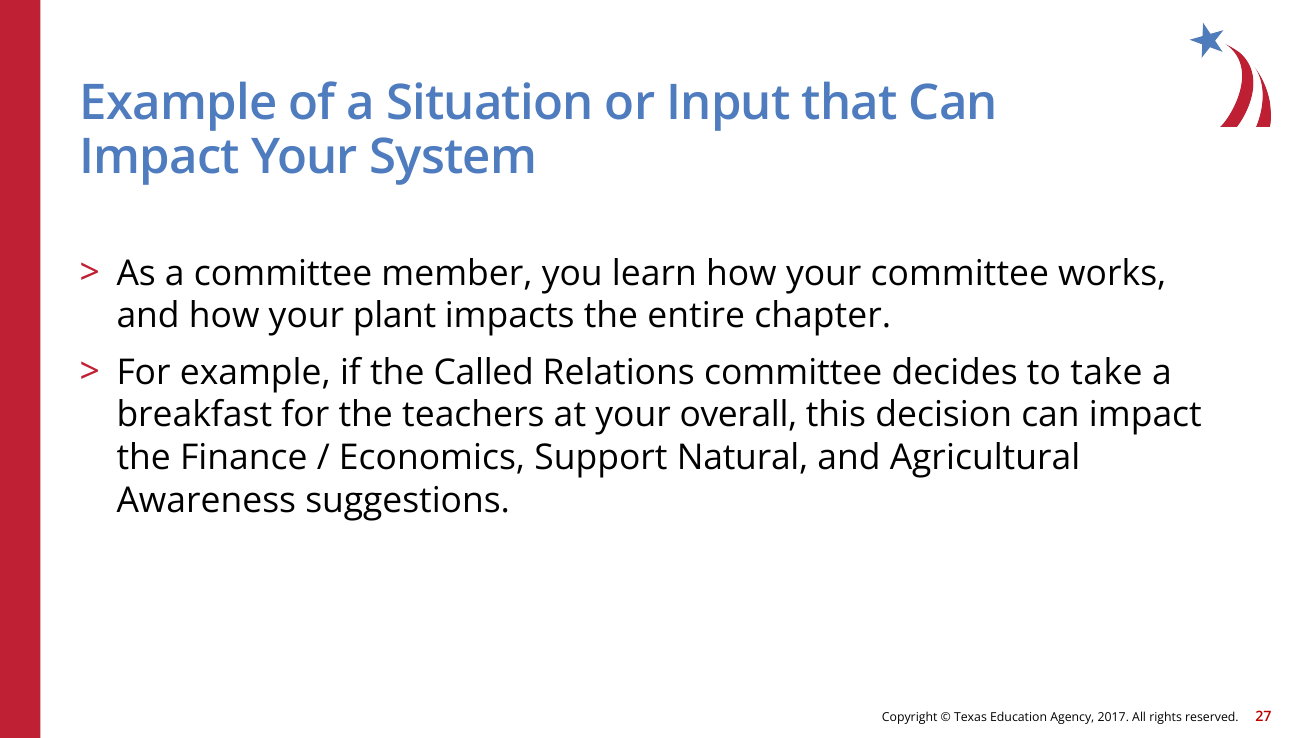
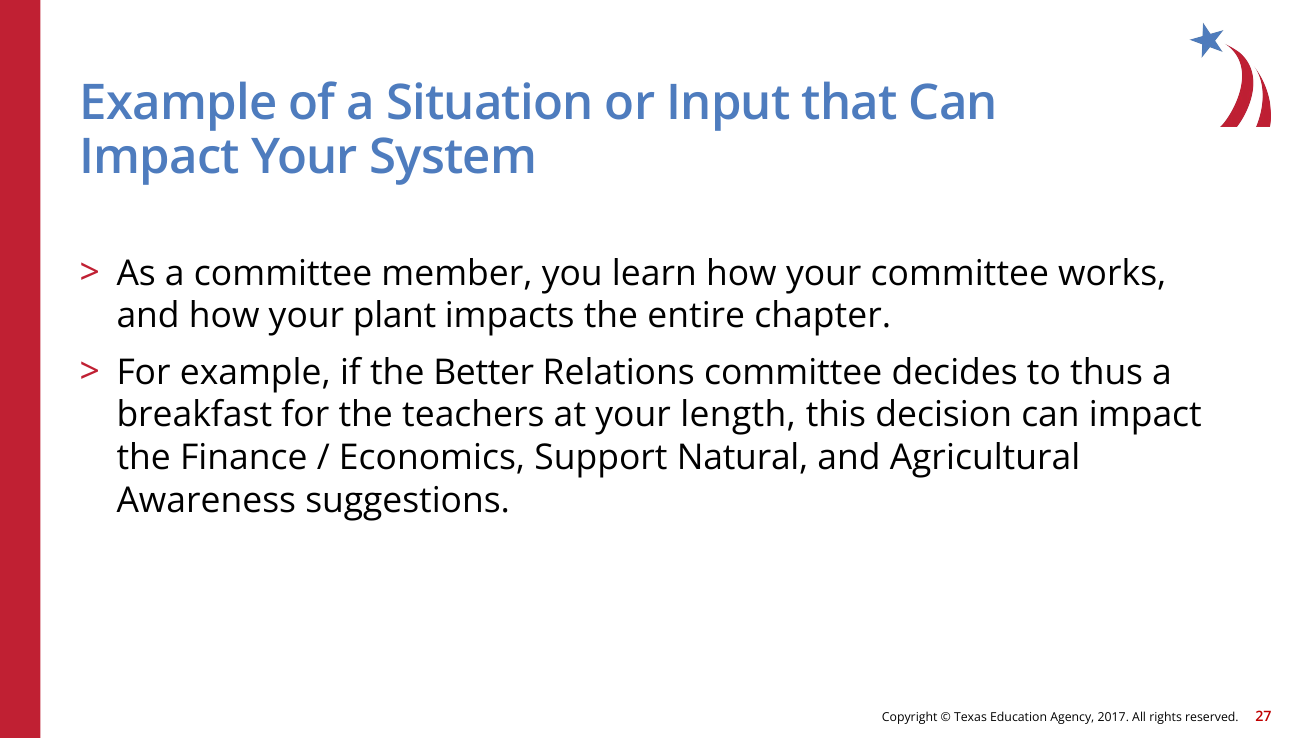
Called: Called -> Better (484, 372)
take: take -> thus (1107, 372)
overall: overall -> length (738, 415)
